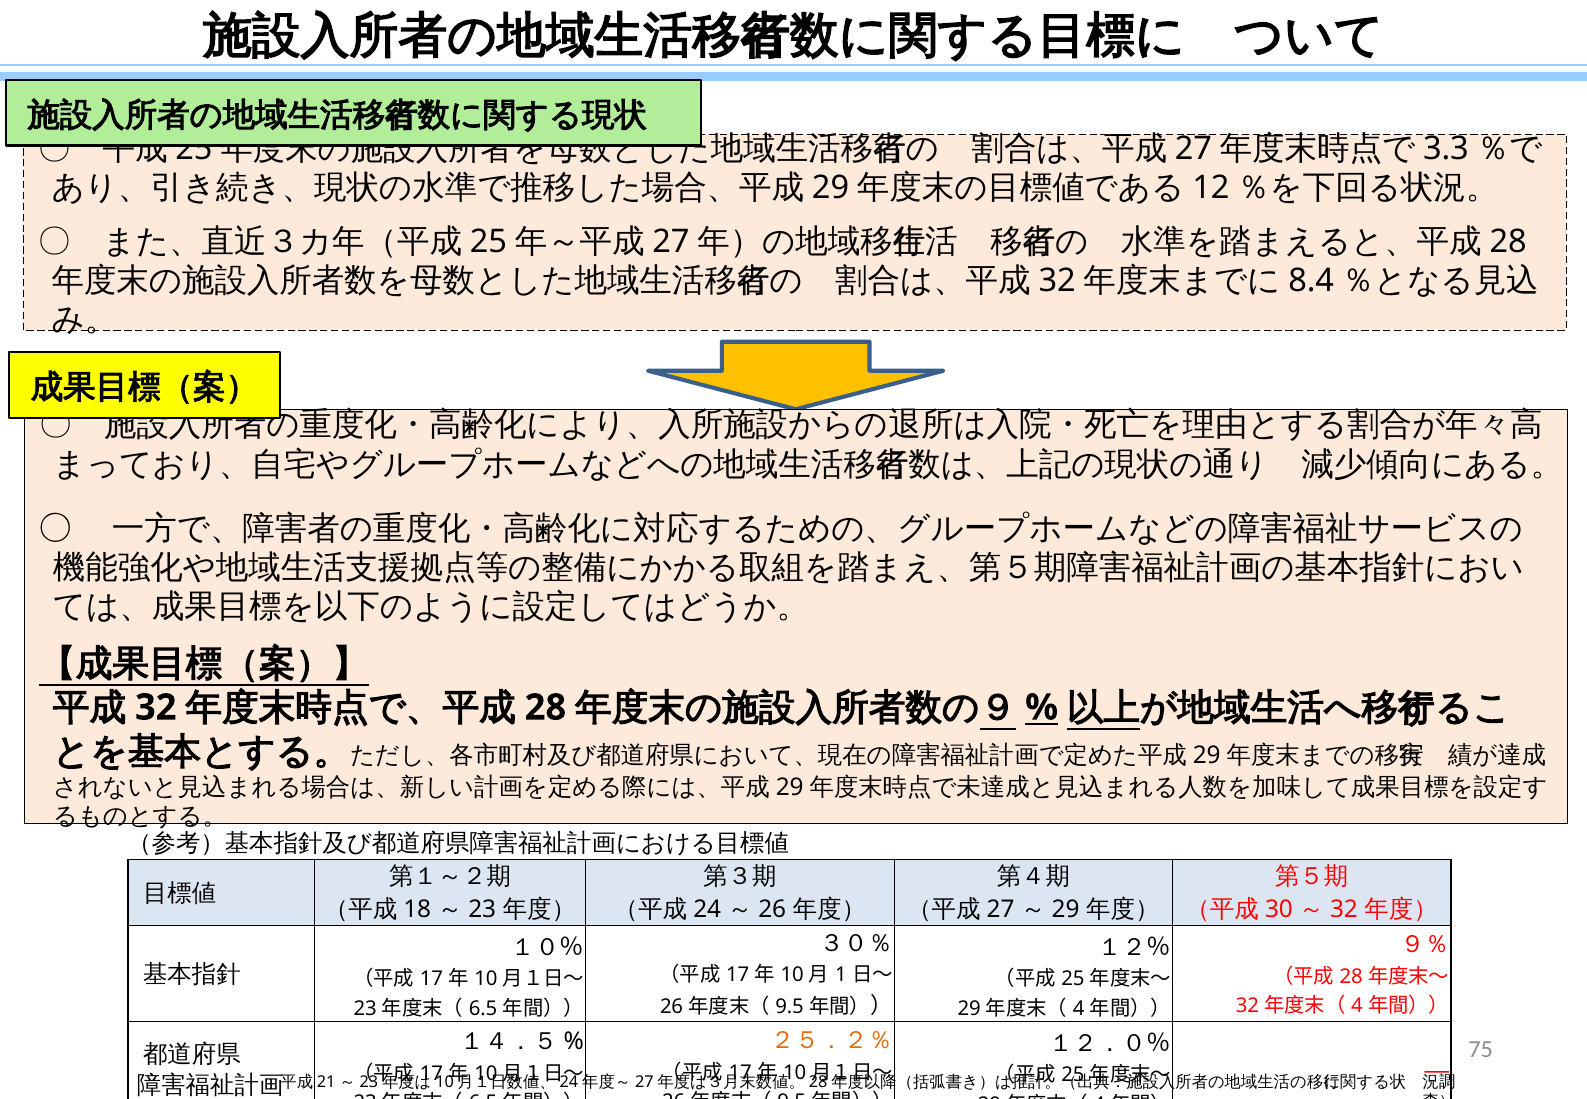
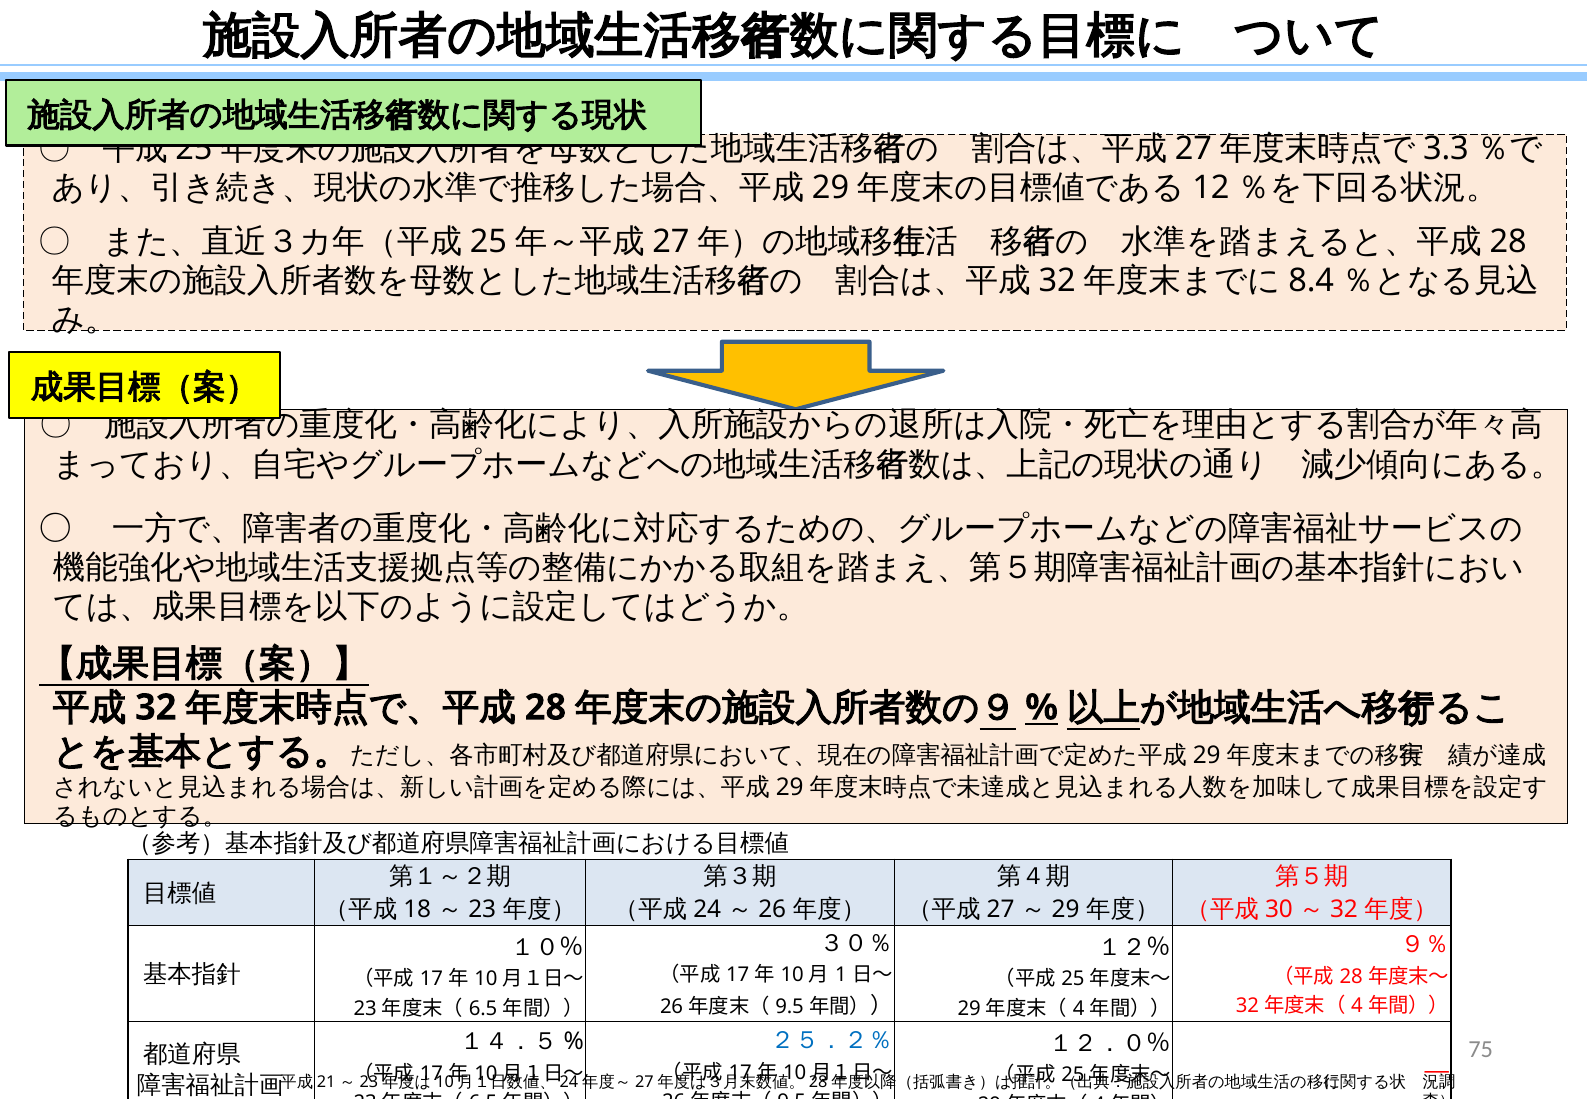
２５．２％ colour: orange -> blue (831, 1040)
